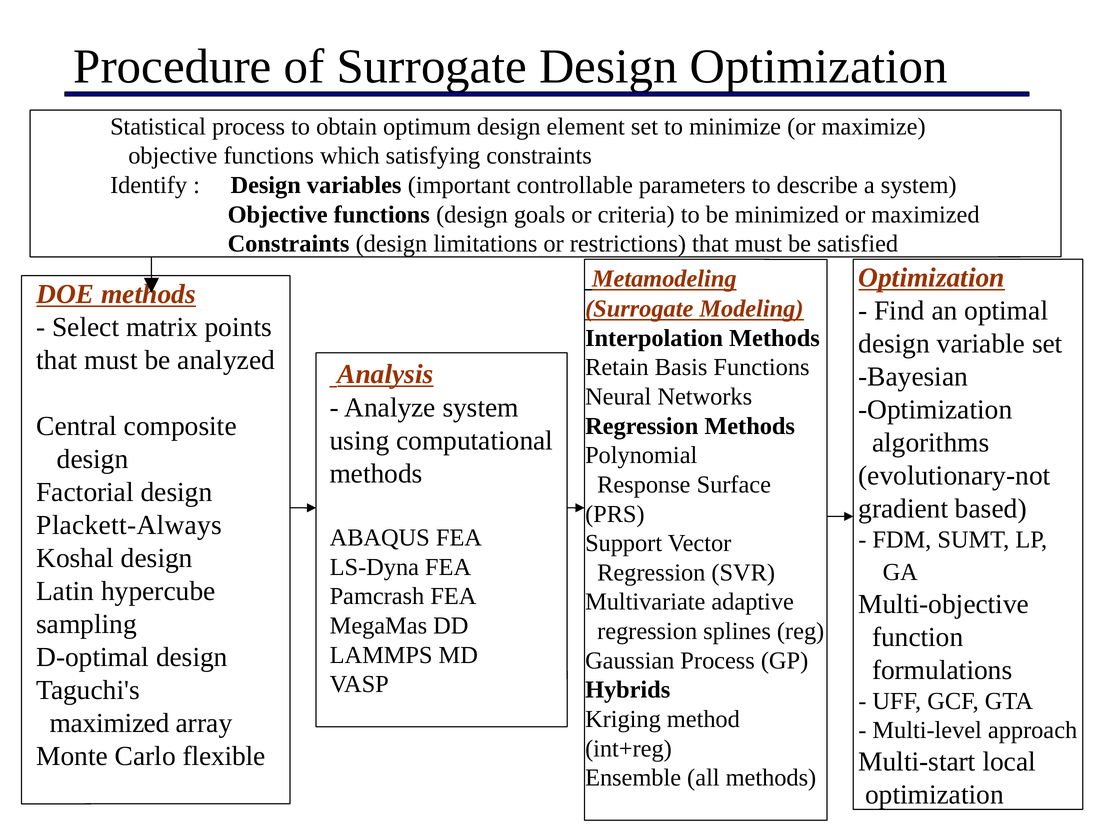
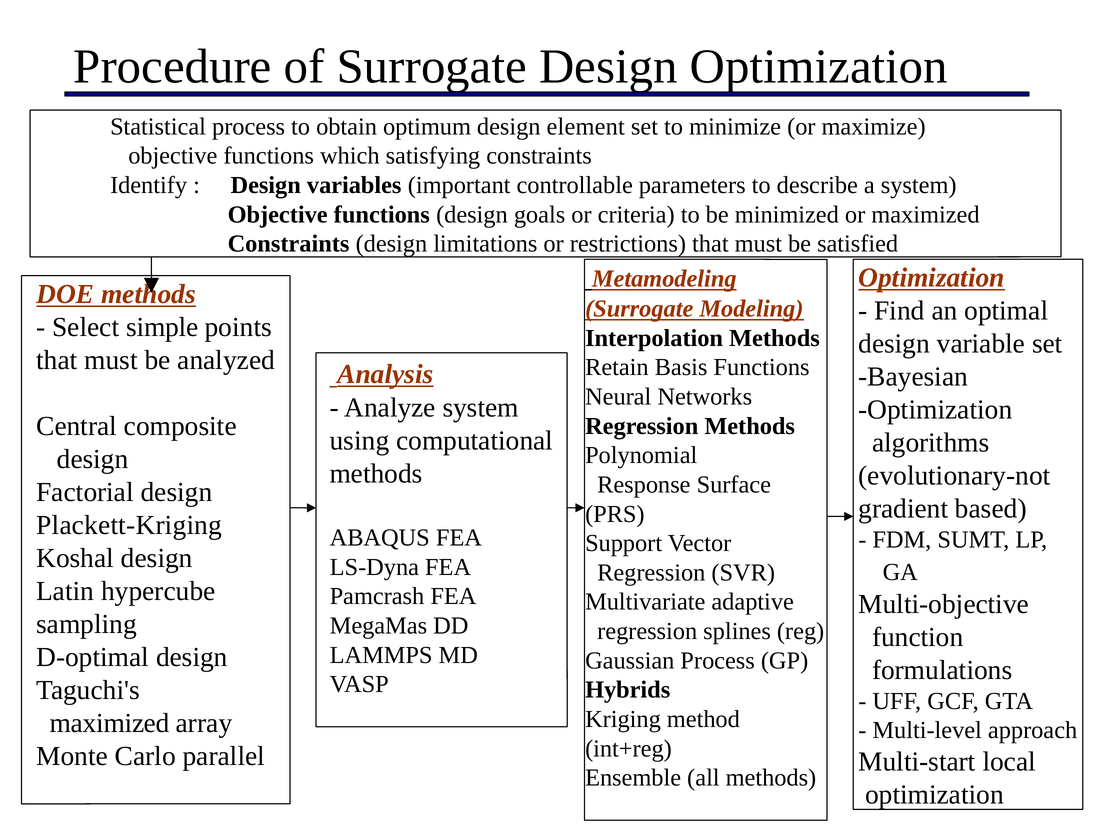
matrix: matrix -> simple (162, 327)
Plackett-Always: Plackett-Always -> Plackett-Kriging (129, 525)
flexible: flexible -> parallel (224, 756)
